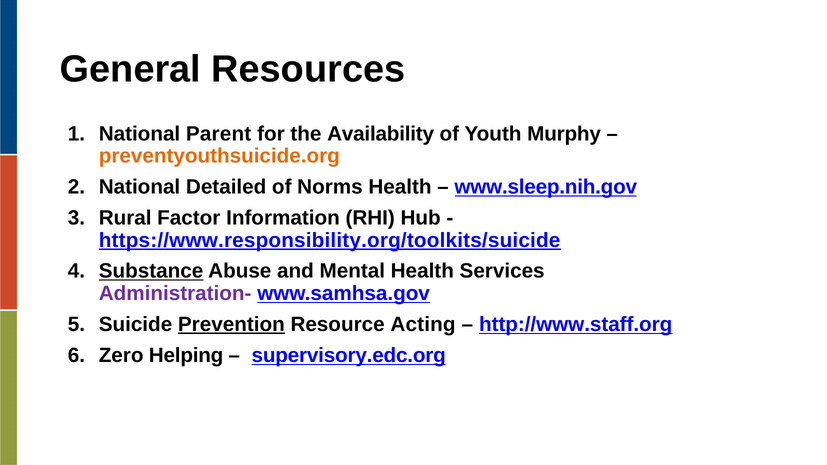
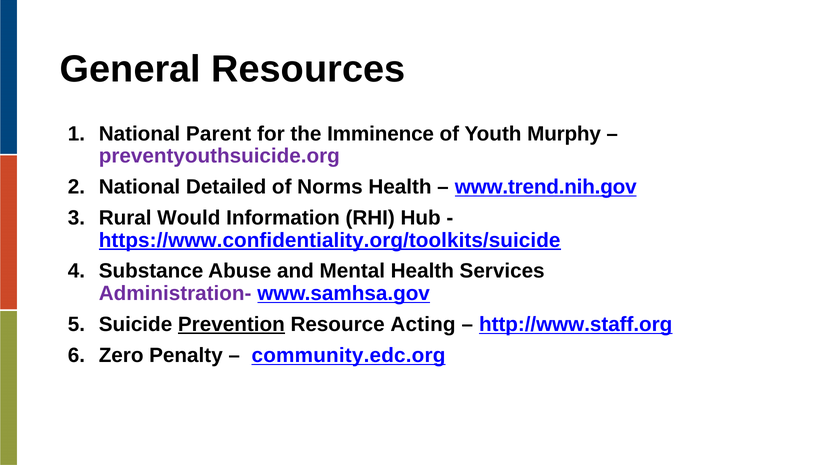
Availability: Availability -> Imminence (381, 134)
preventyouthsuicide.org colour: orange -> purple (219, 156)
www.sleep.nih.gov: www.sleep.nih.gov -> www.trend.nih.gov (546, 187)
Factor: Factor -> Would (189, 218)
https://www.responsibility.org/toolkits/suicide: https://www.responsibility.org/toolkits/suicide -> https://www.confidentiality.org/toolkits/suicide (330, 240)
Substance underline: present -> none (151, 271)
Helping: Helping -> Penalty (186, 355)
supervisory.edc.org: supervisory.edc.org -> community.edc.org (348, 355)
